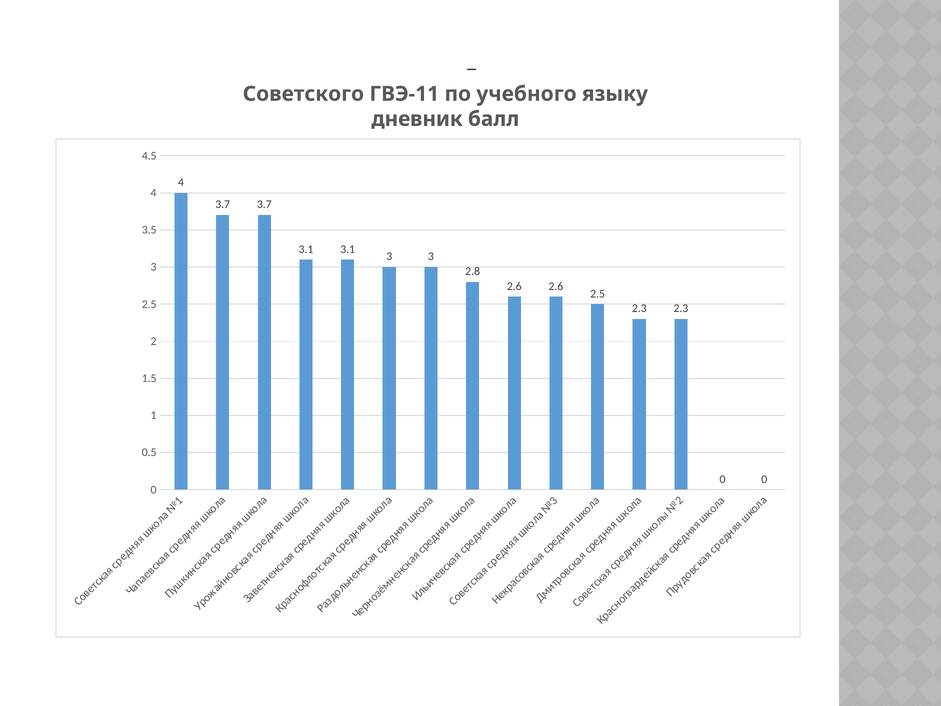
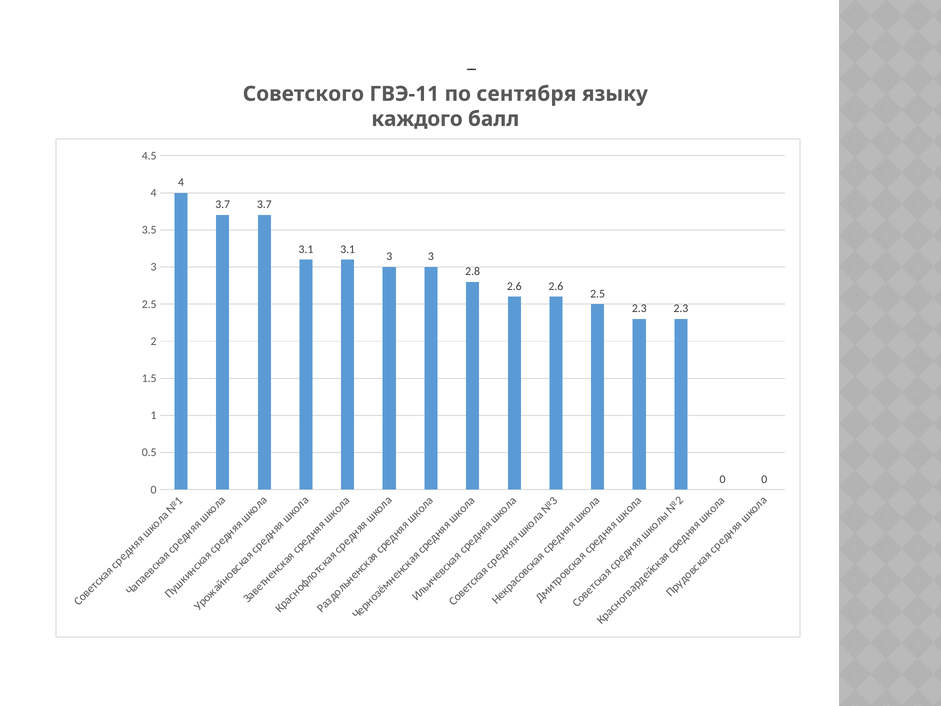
учебного: учебного -> сентября (526, 94)
дневник: дневник -> каждого (417, 119)
